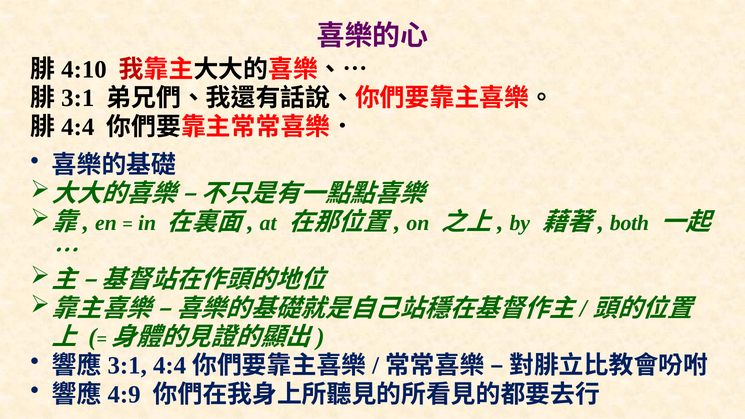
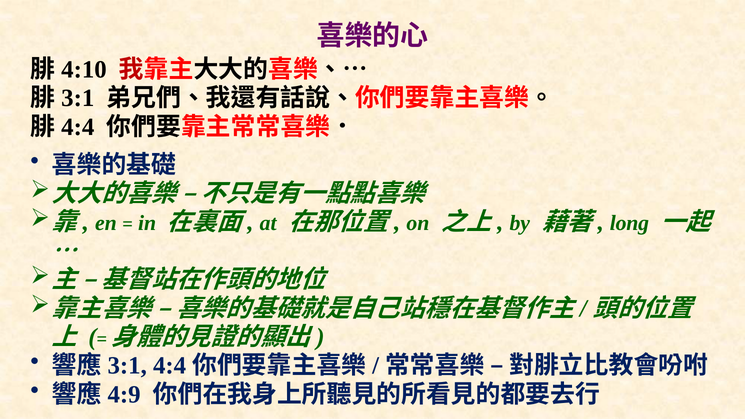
both: both -> long (629, 223)
